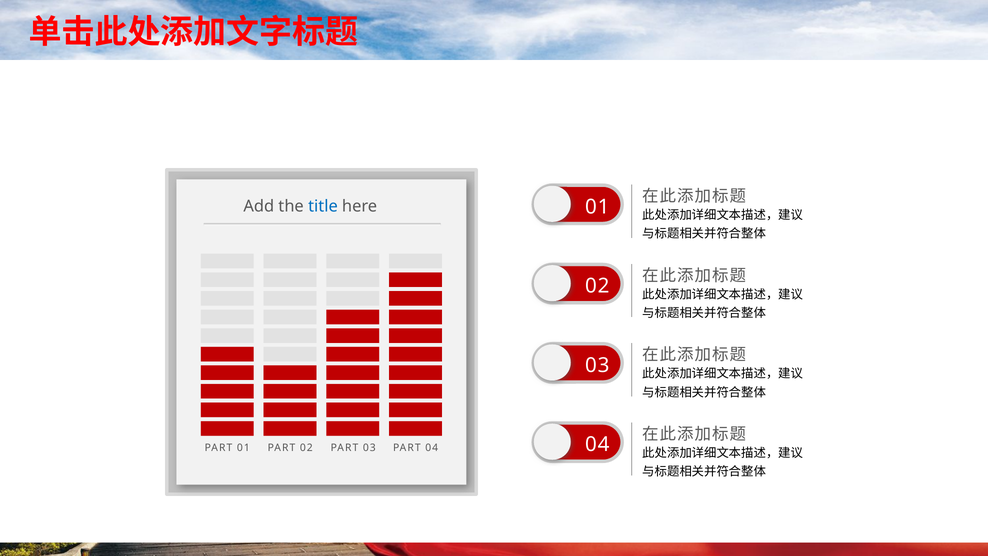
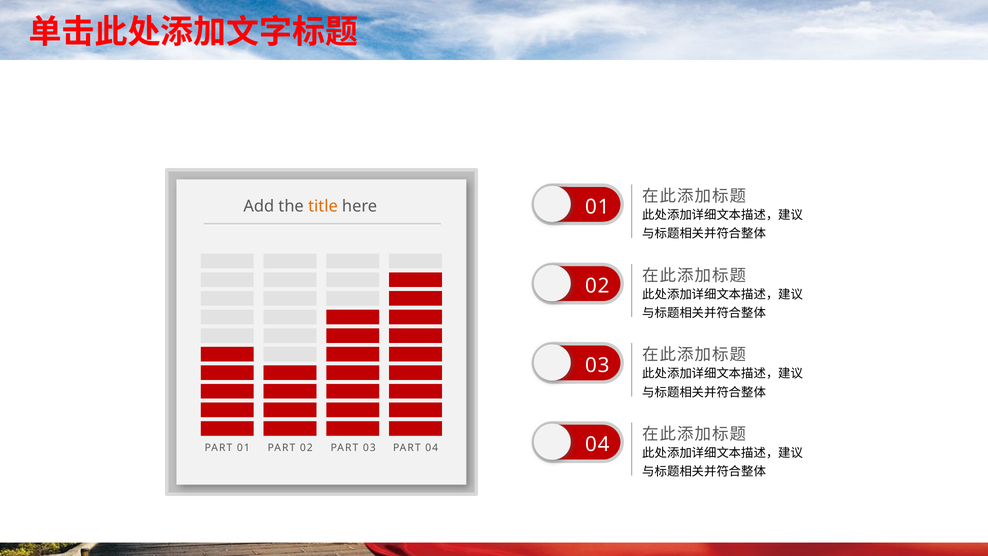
title colour: blue -> orange (323, 206)
